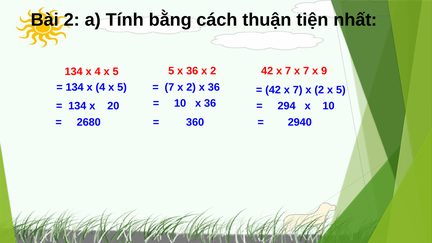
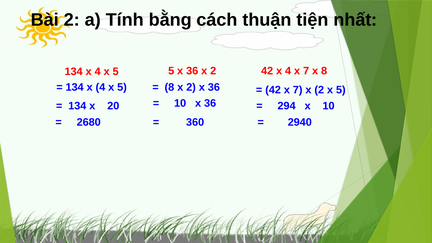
2 42 x 7: 7 -> 4 (288, 71)
x 9: 9 -> 8 (324, 71)
7: 7 -> 8 (169, 87)
